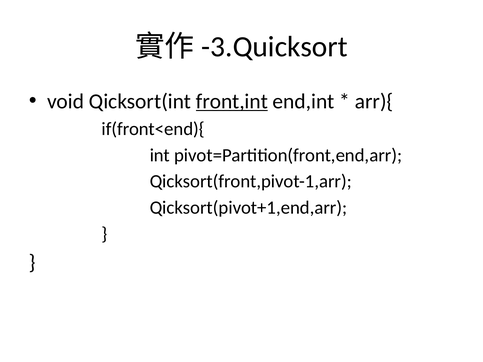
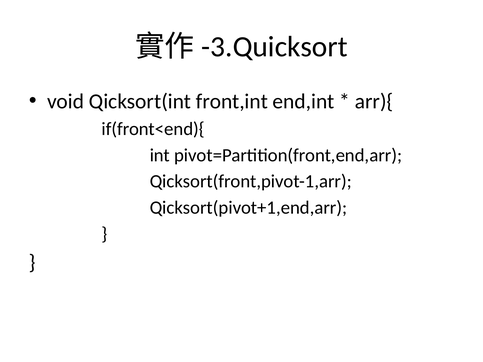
front,int underline: present -> none (232, 101)
